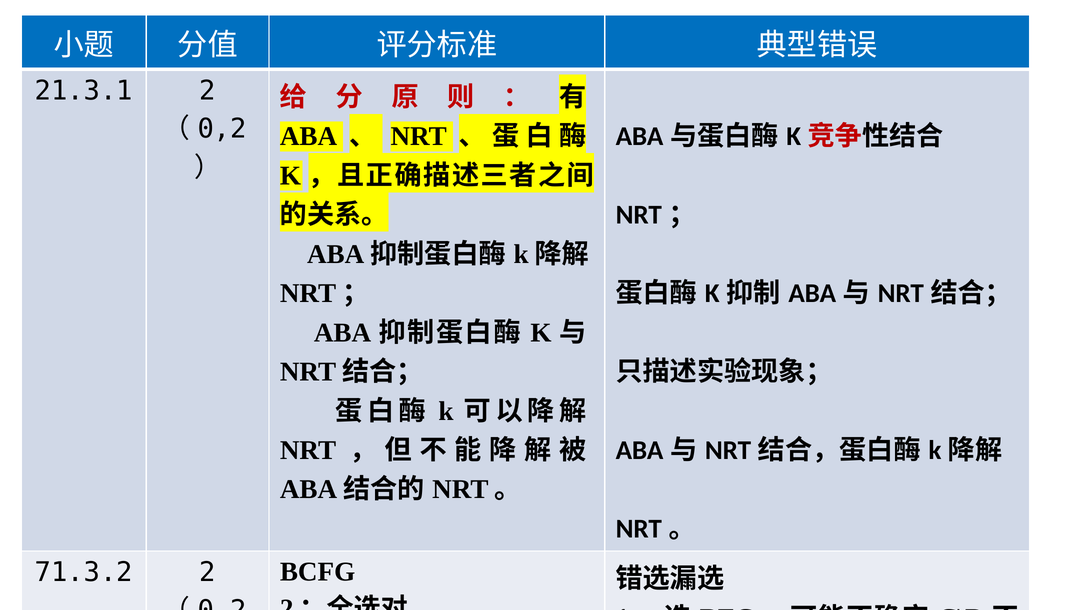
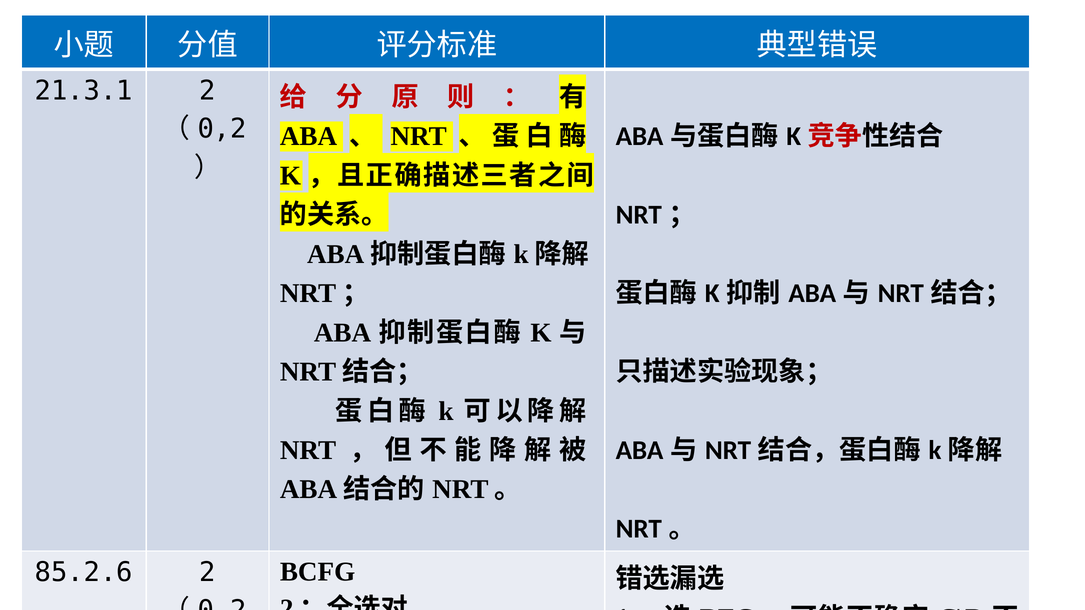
71.3.2: 71.3.2 -> 85.2.6 (84, 573)
